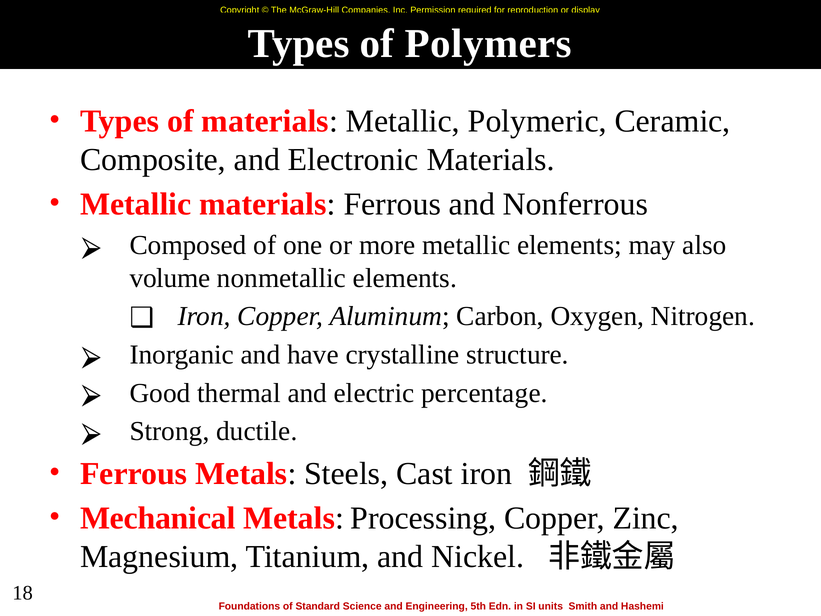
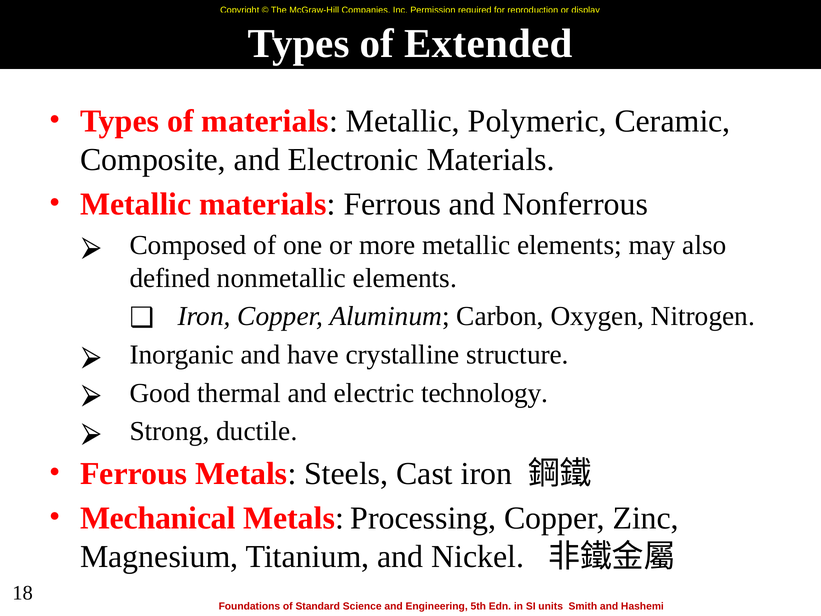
Polymers: Polymers -> Extended (488, 43)
volume: volume -> defined (170, 278)
percentage: percentage -> technology (485, 393)
